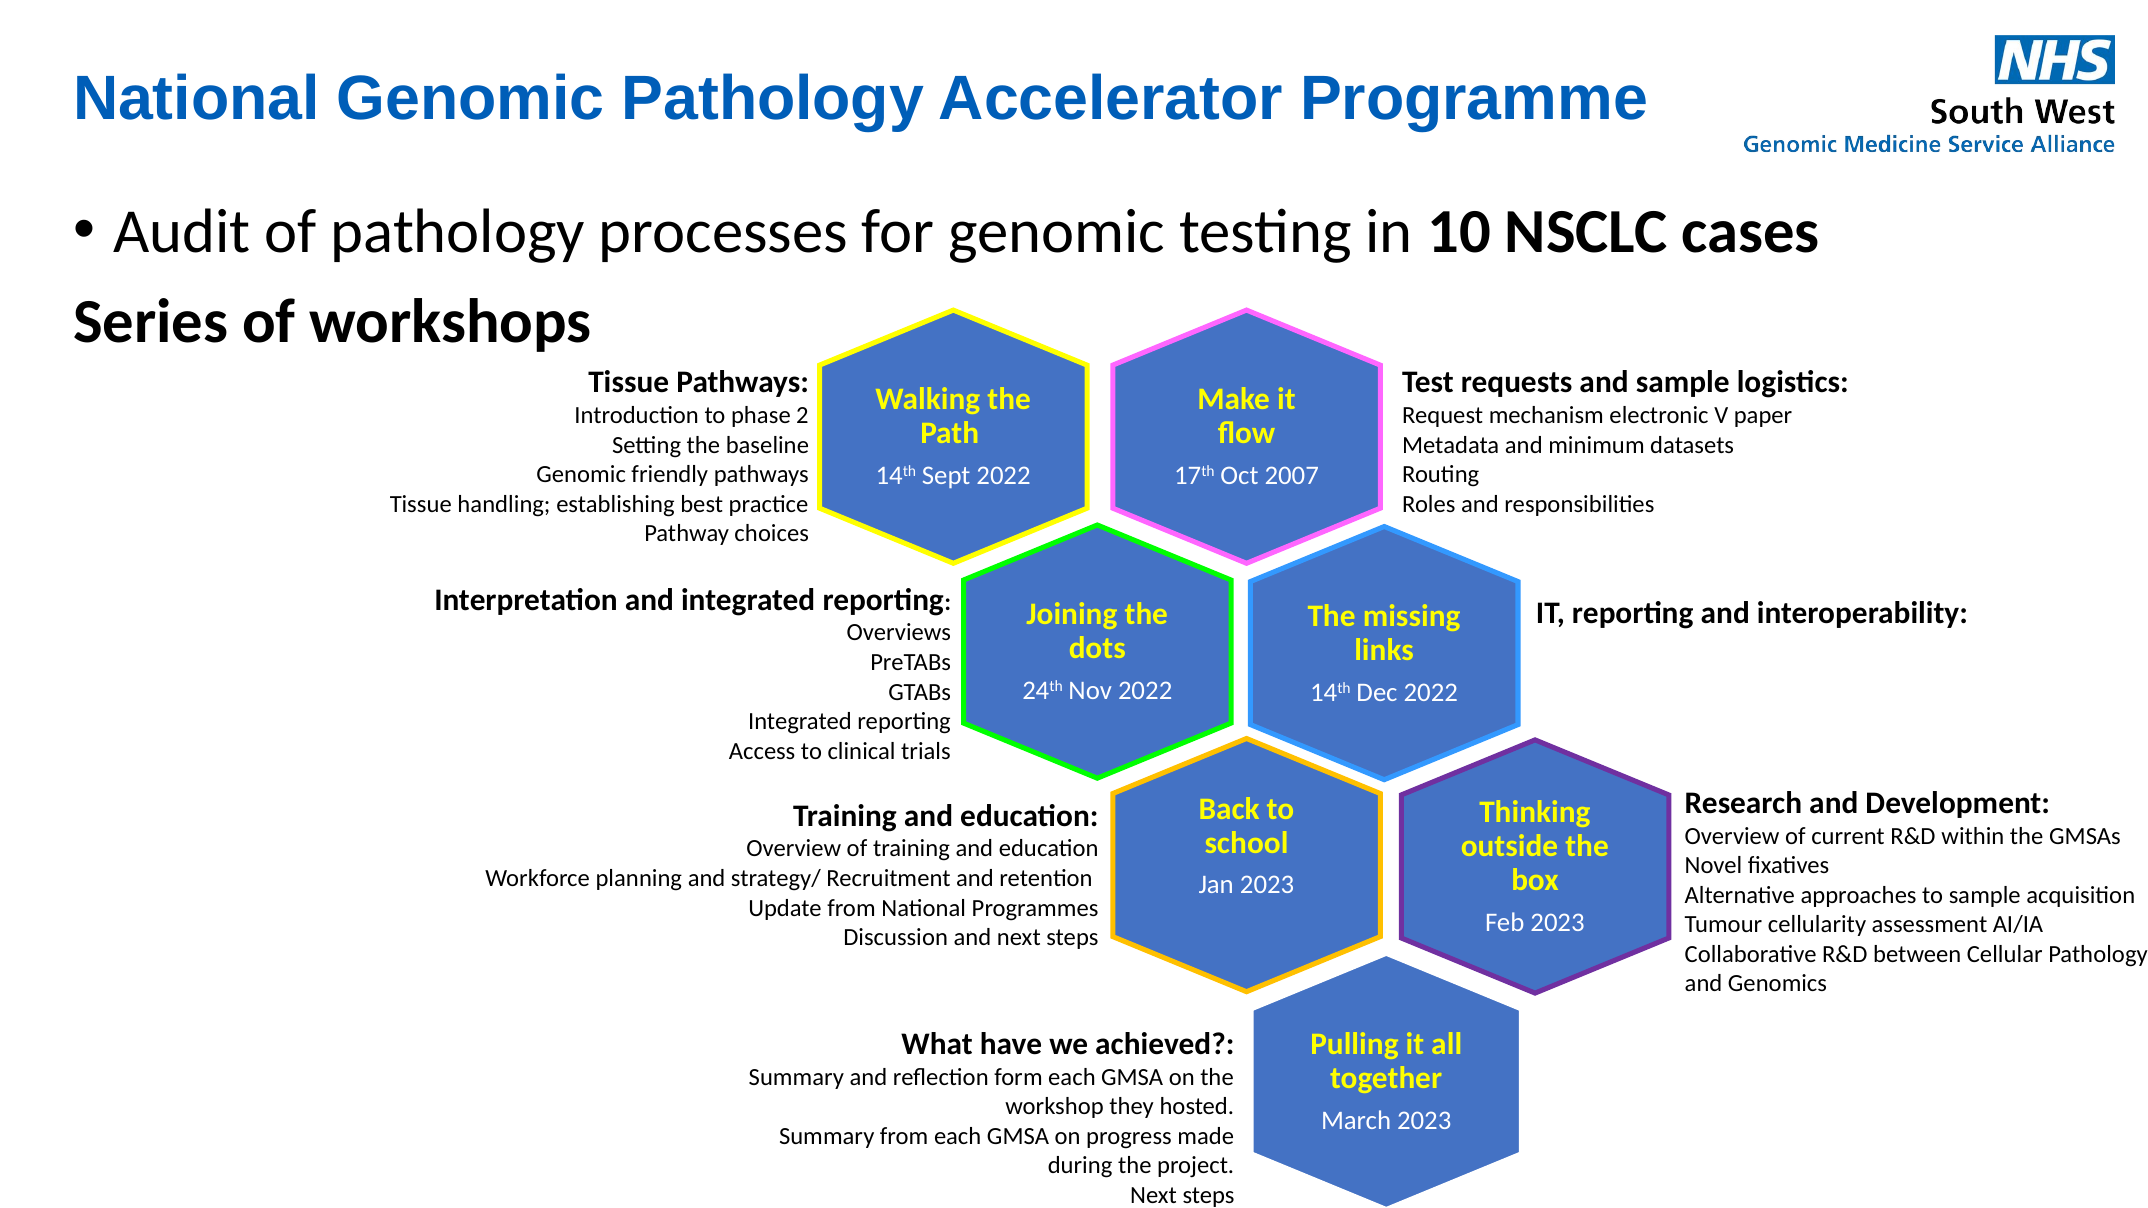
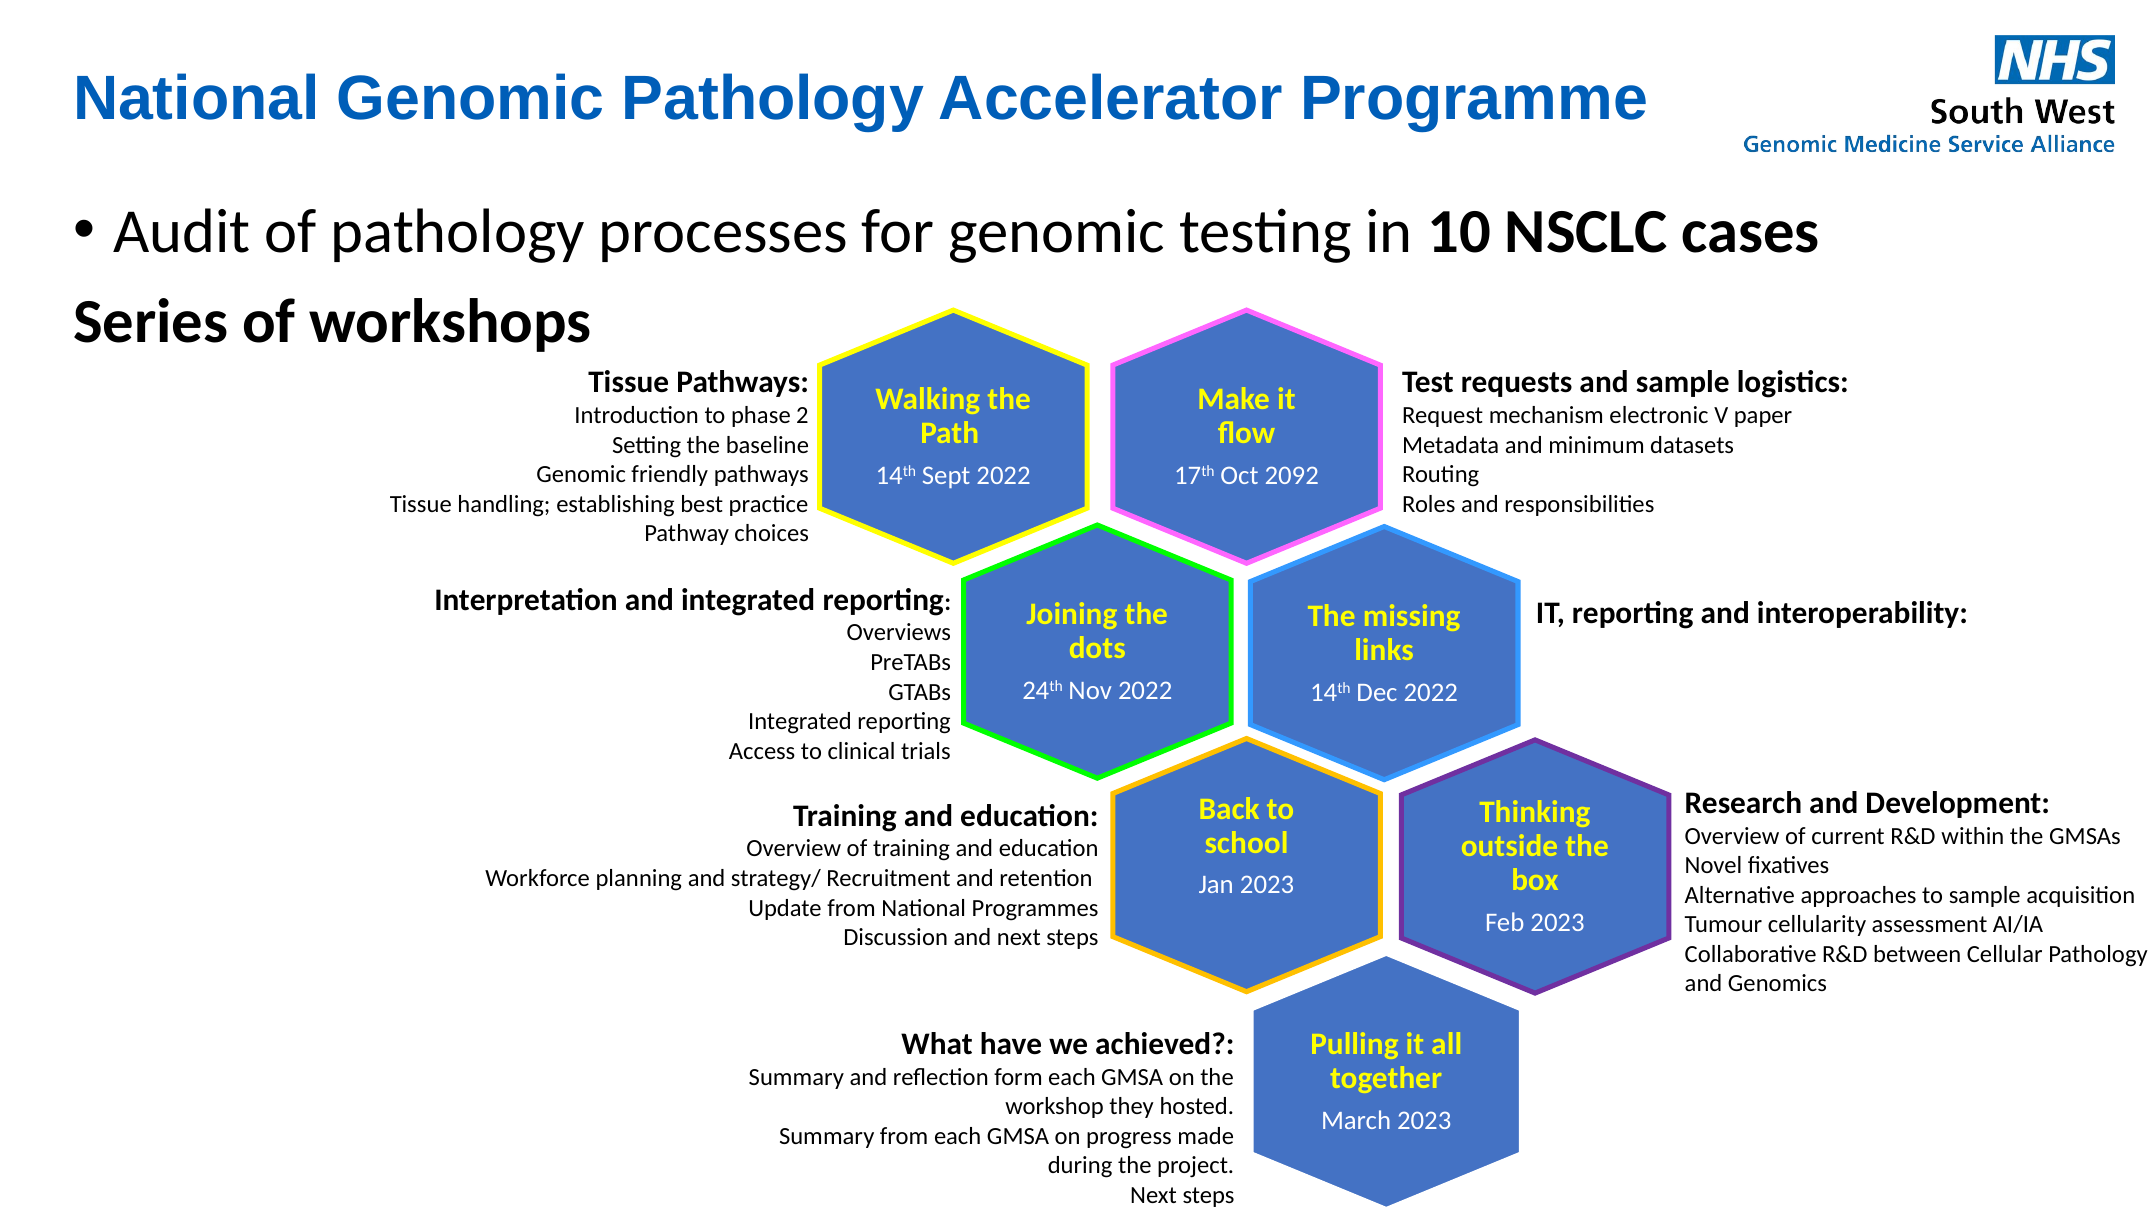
2007: 2007 -> 2092 (1292, 476)
